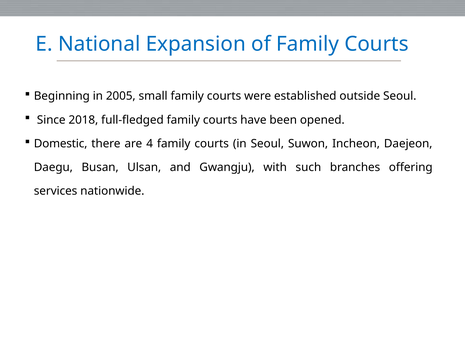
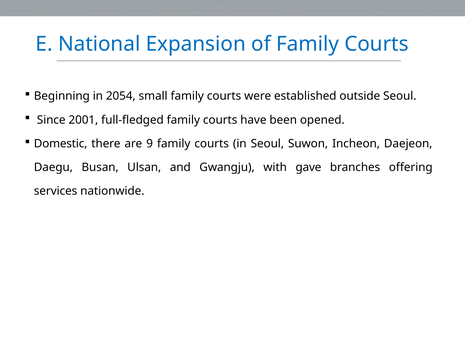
2005: 2005 -> 2054 (121, 96)
2018: 2018 -> 2001 (83, 120)
4: 4 -> 9 (150, 143)
such: such -> gave (308, 167)
